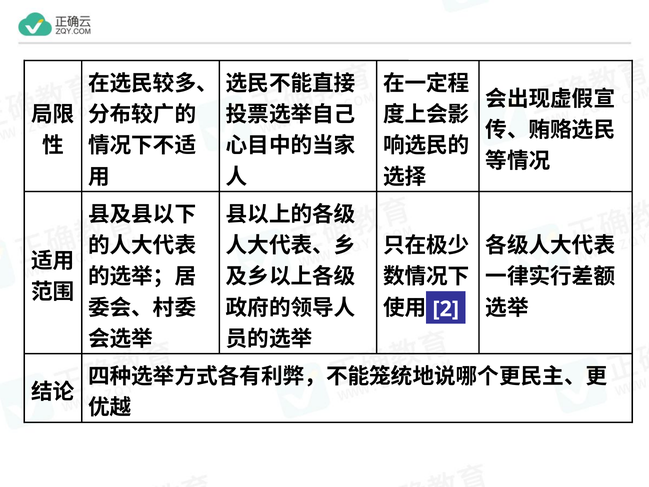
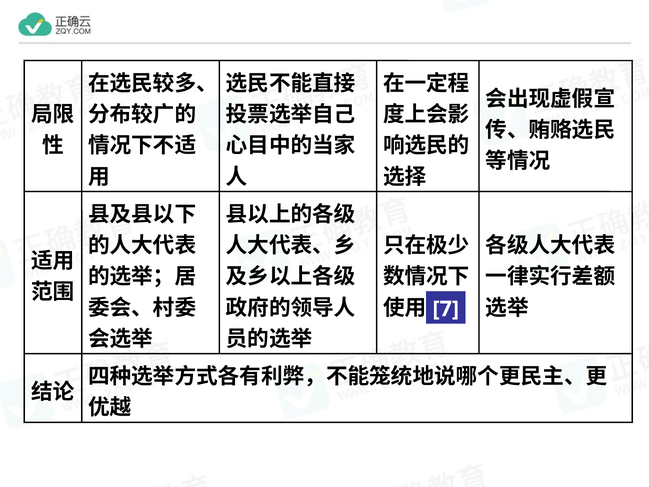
2: 2 -> 7 (446, 309)
